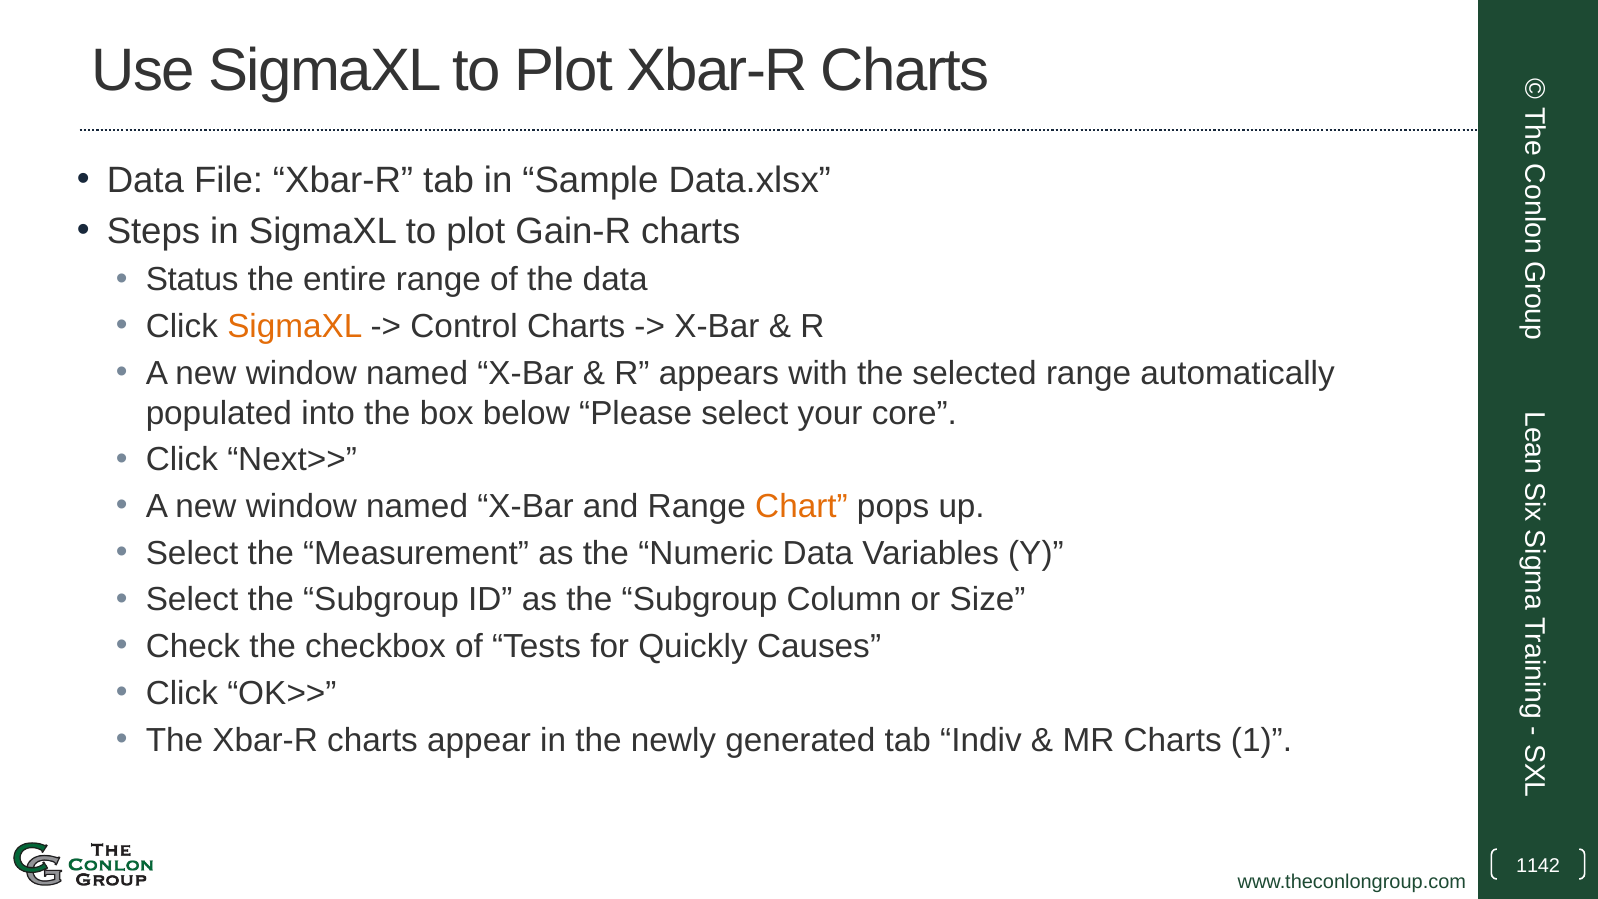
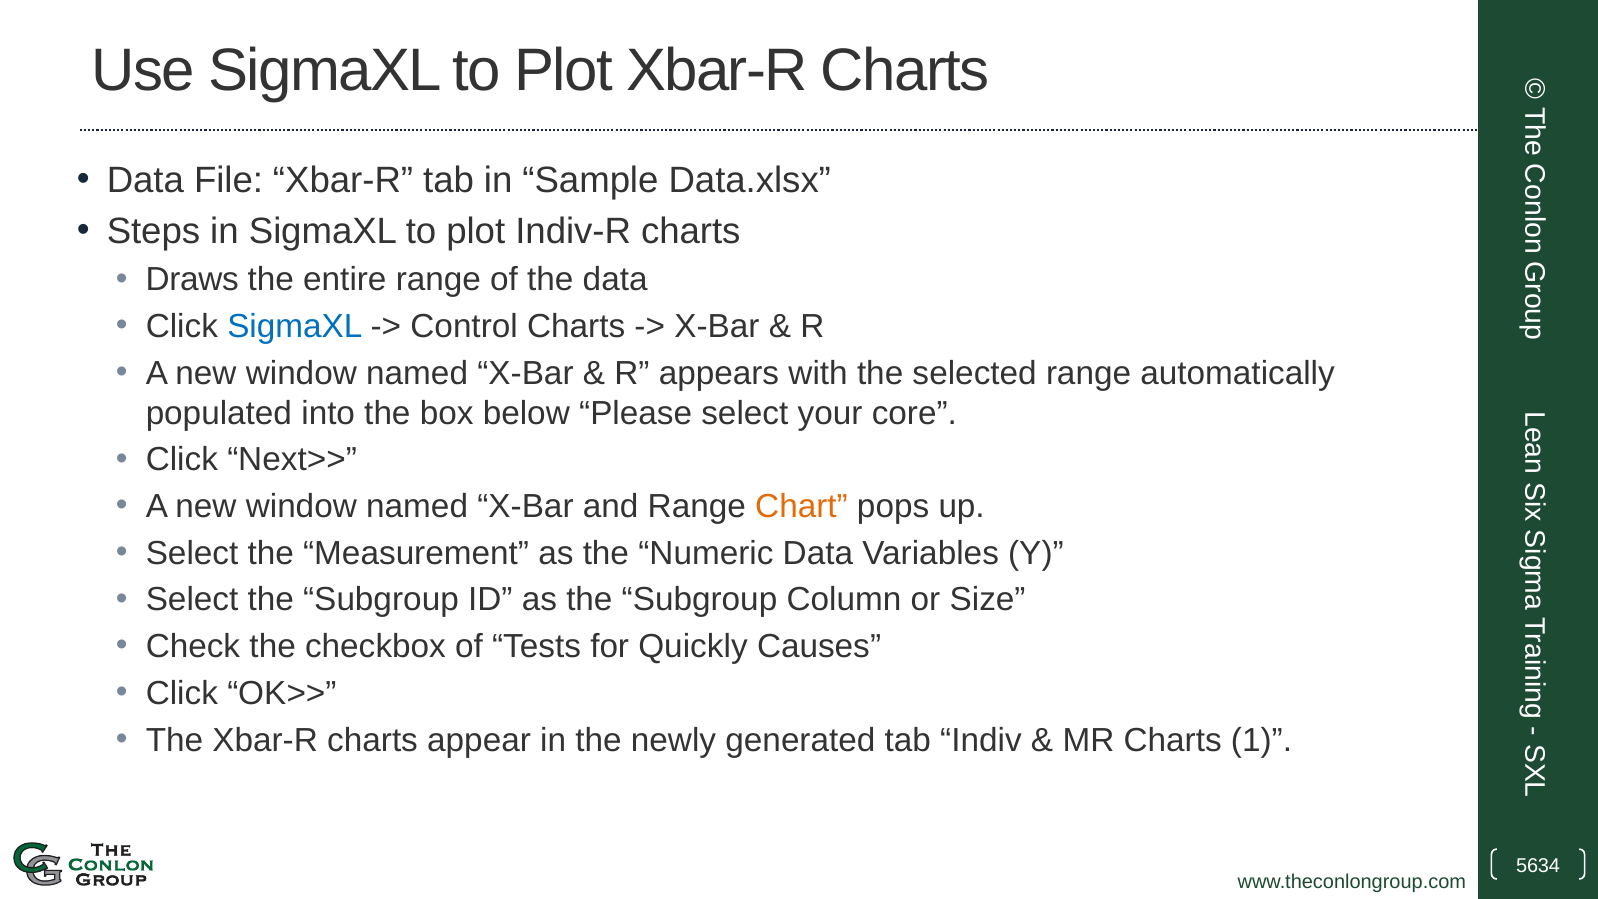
Gain-R: Gain-R -> Indiv-R (573, 231)
Status: Status -> Draws (192, 280)
SigmaXL colour: orange -> blue (295, 327)
1142: 1142 -> 5634 (1538, 865)
